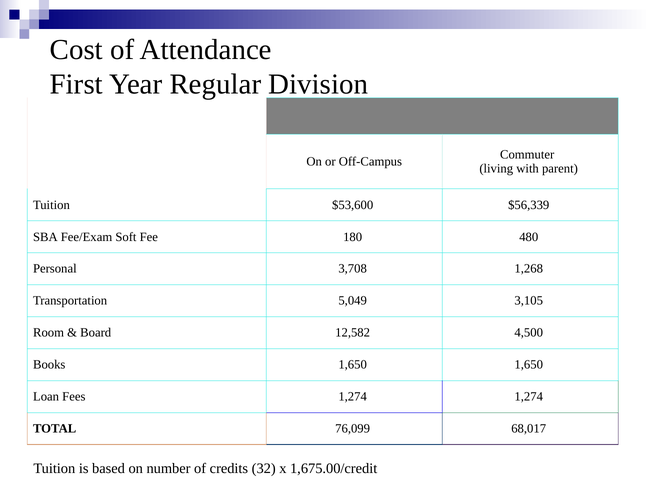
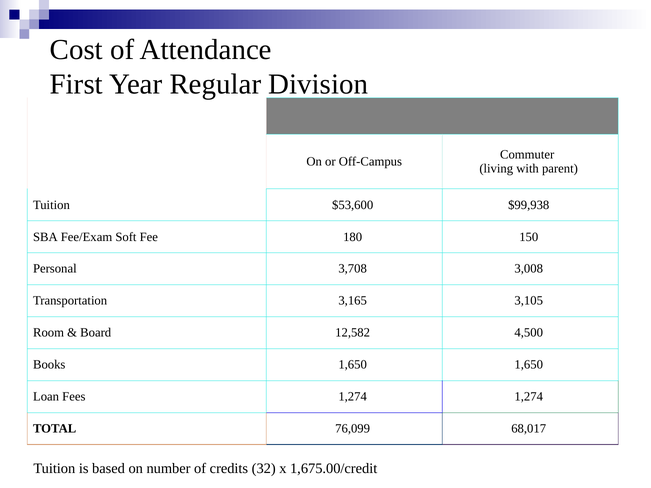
$56,339: $56,339 -> $99,938 (529, 205)
480: 480 -> 150 (529, 237)
1,268: 1,268 -> 3,008 (529, 269)
5,049: 5,049 -> 3,165 (353, 301)
